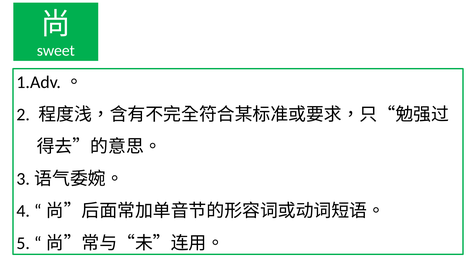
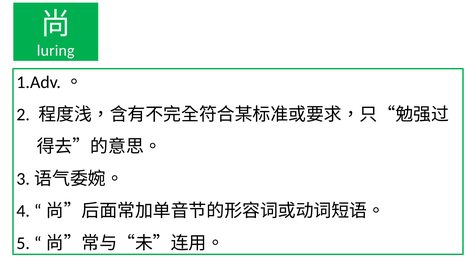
sweet: sweet -> luring (56, 51)
